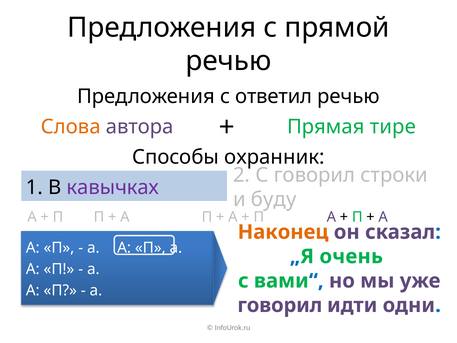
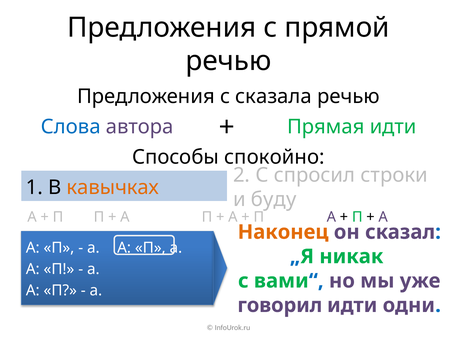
ответил: ответил -> сказала (274, 96)
Слова colour: orange -> blue (71, 127)
Прямая тире: тире -> идти (393, 127)
охранник: охранник -> спокойно (274, 157)
С говорил: говорил -> спросил (314, 175)
кавычках colour: purple -> orange (113, 187)
очень: очень -> никак (351, 256)
